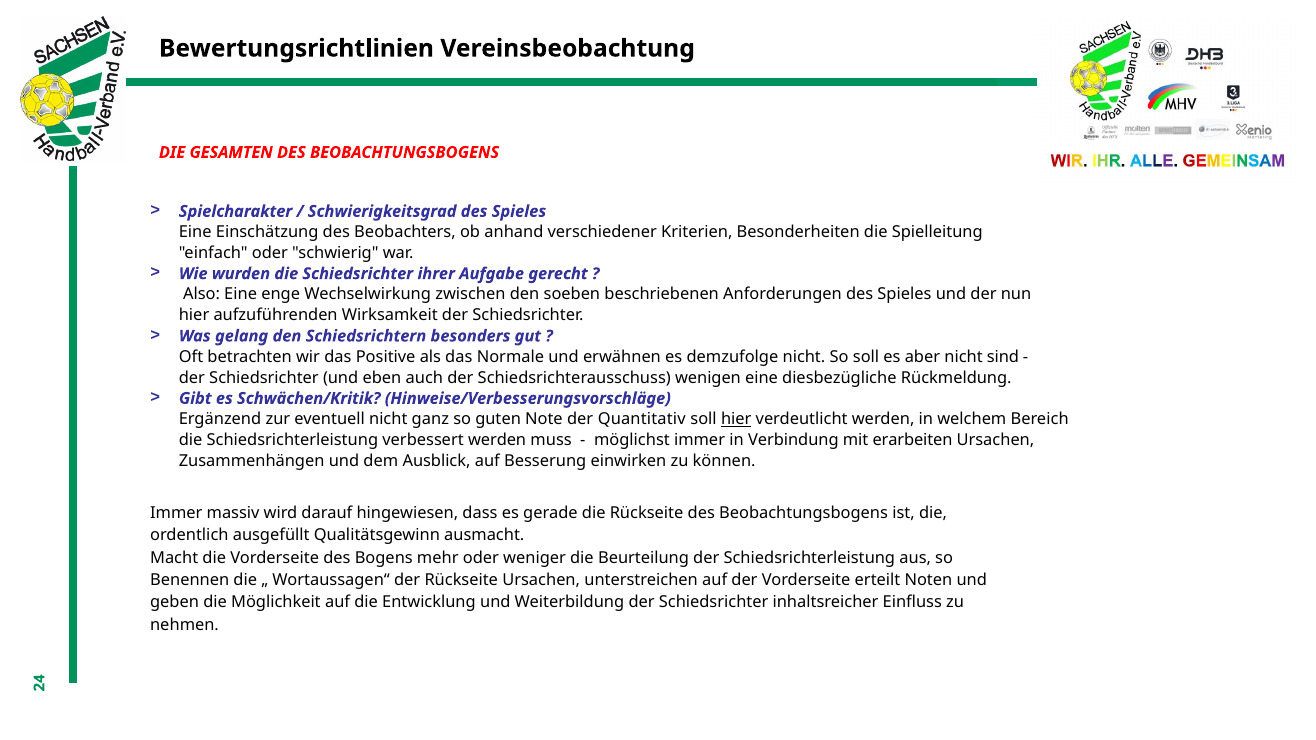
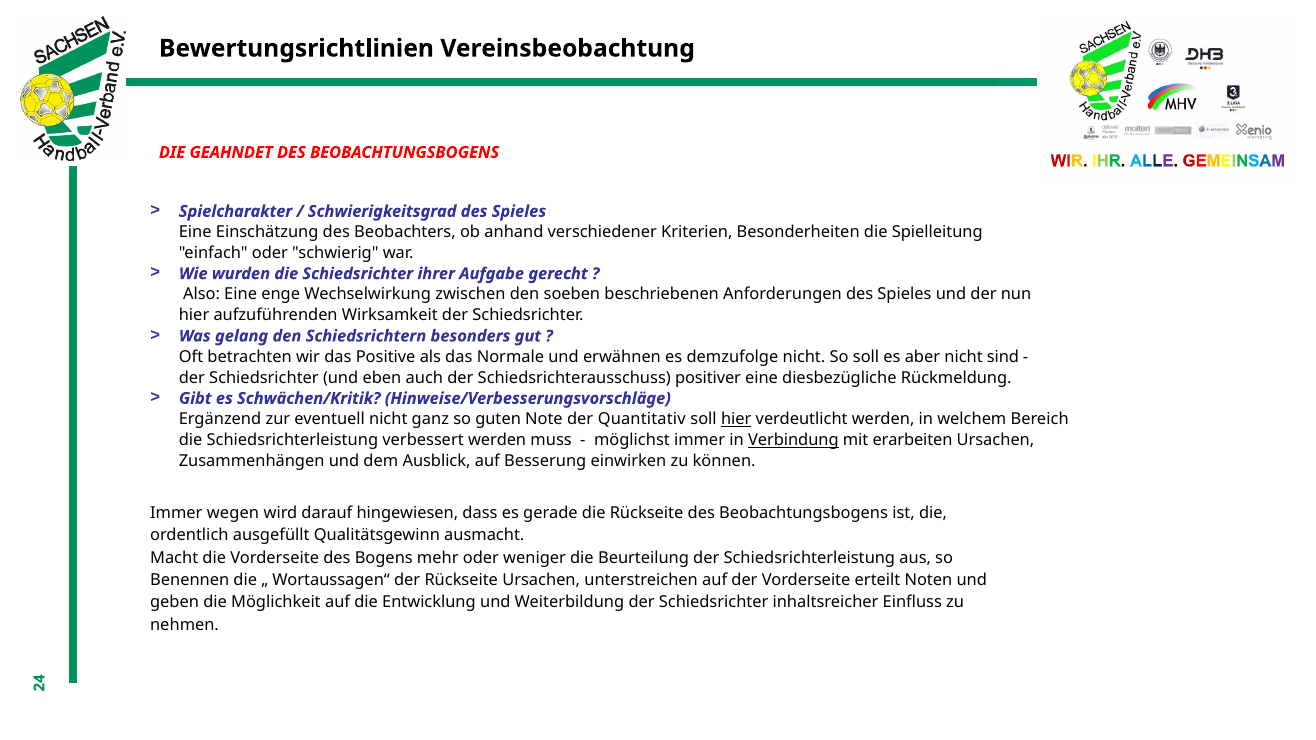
GESAMTEN: GESAMTEN -> GEAHNDET (231, 152)
wenigen: wenigen -> positiver (708, 378)
Verbindung underline: none -> present (793, 440)
massiv: massiv -> wegen (233, 513)
